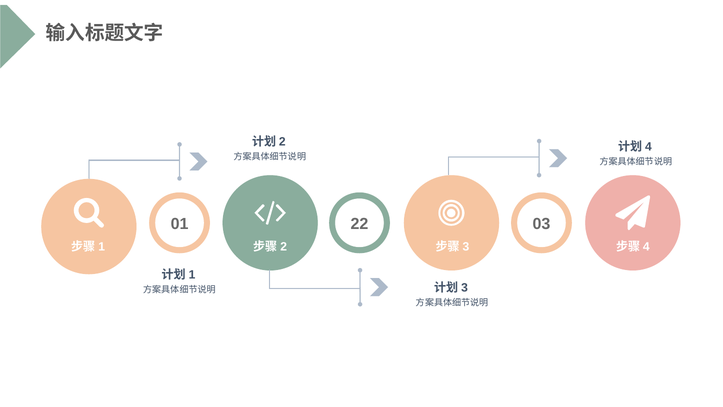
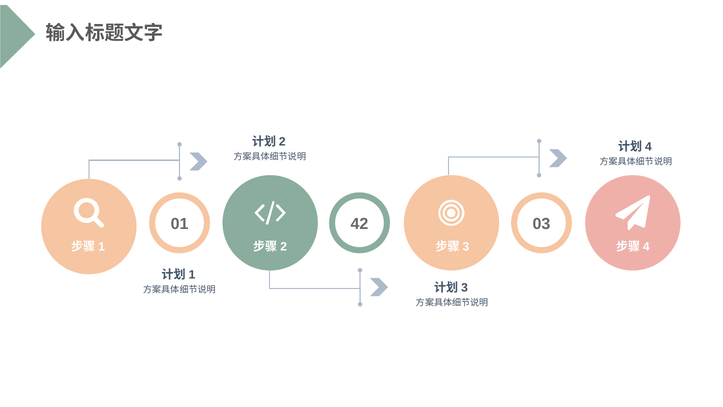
22: 22 -> 42 (359, 224)
